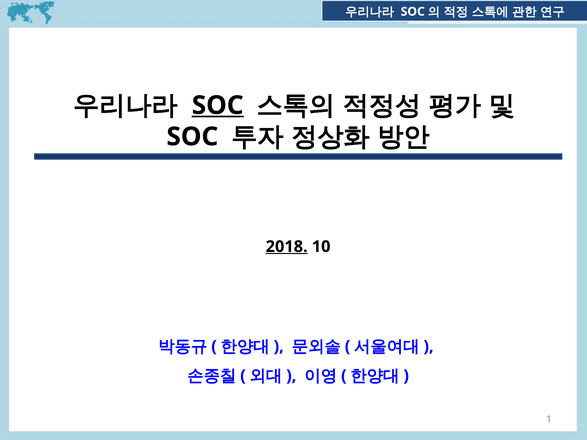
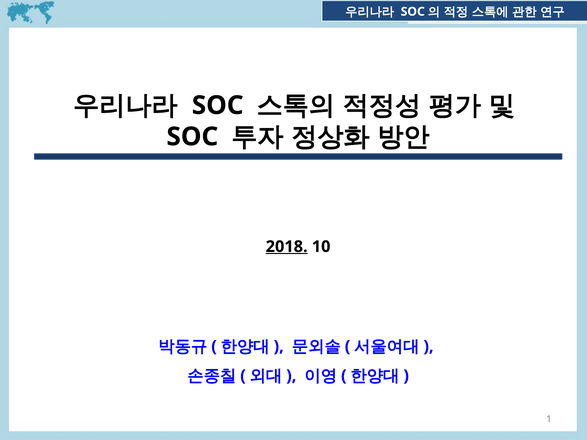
SOC underline: present -> none (218, 105)
